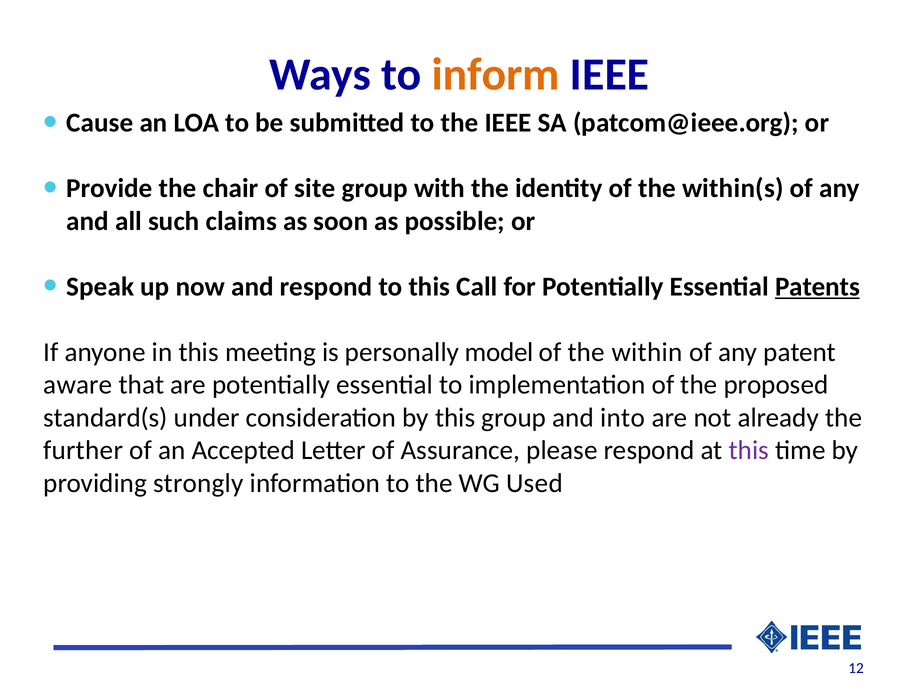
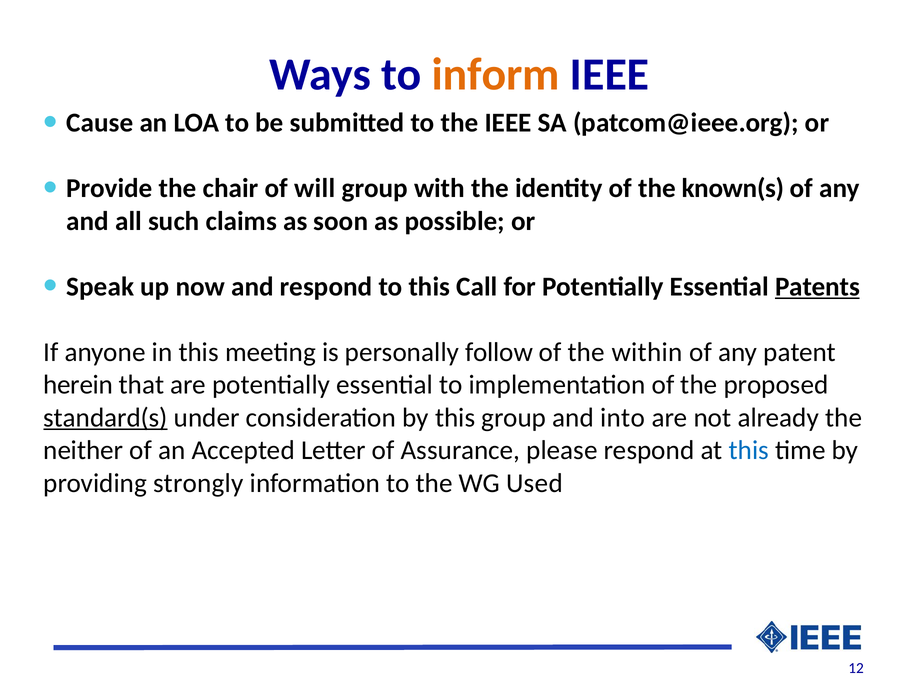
site: site -> will (315, 188)
within(s: within(s -> known(s (733, 188)
model: model -> follow (499, 352)
aware: aware -> herein (78, 384)
standard(s underline: none -> present (106, 417)
further: further -> neither (83, 450)
this colour: purple -> blue (749, 450)
